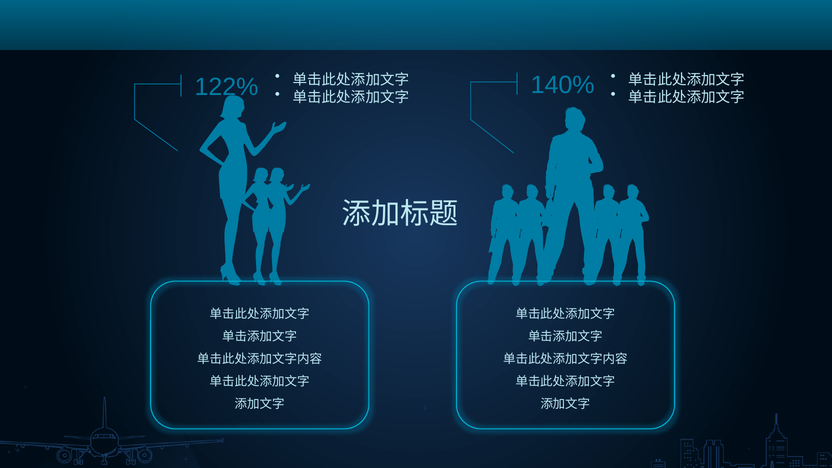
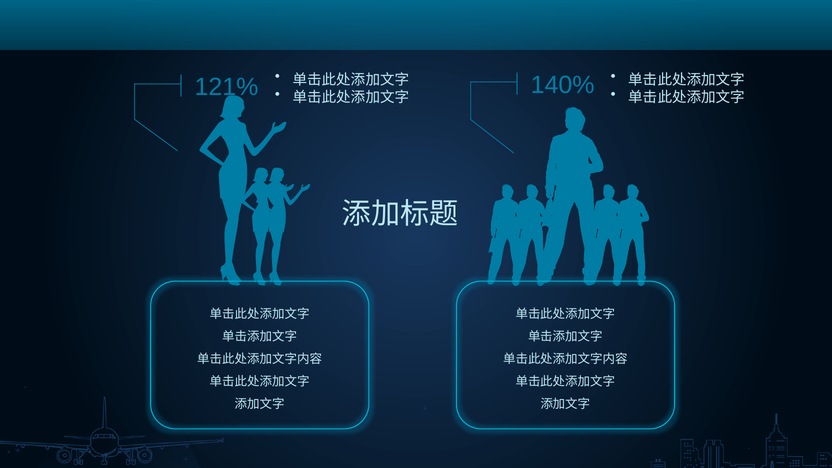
122%: 122% -> 121% (226, 87)
